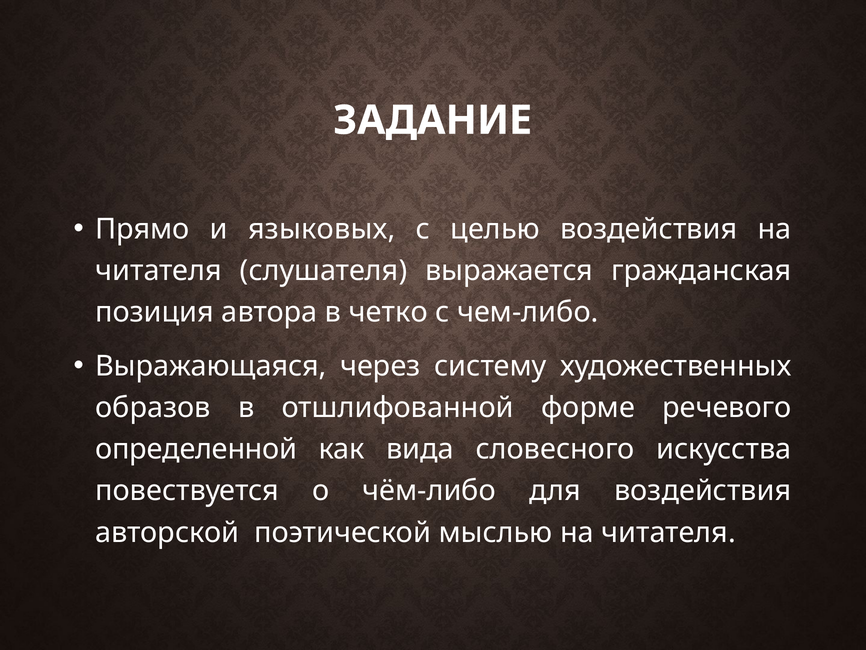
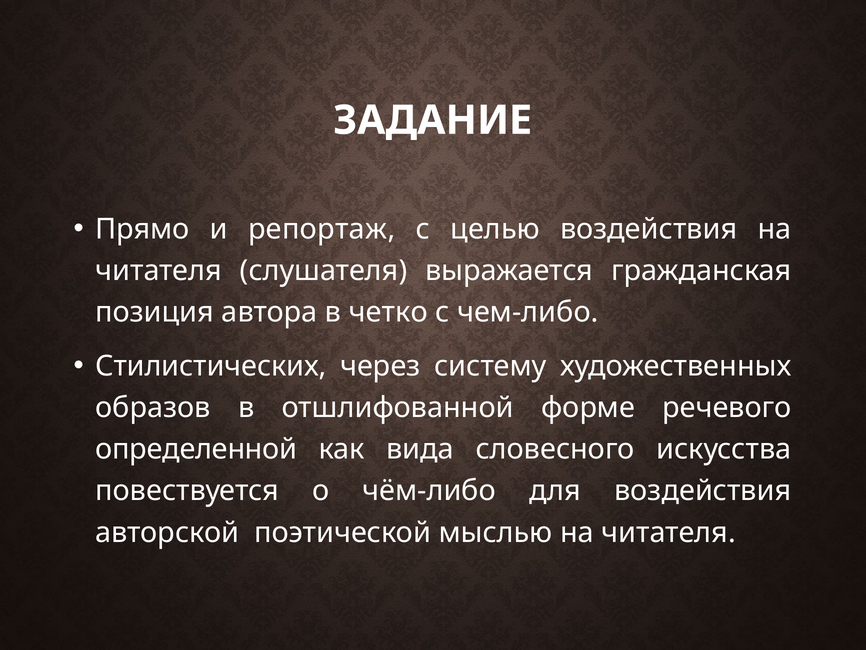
языковых: языковых -> репортаж (322, 229)
Выражающаяся: Выражающаяся -> Стилистических (211, 366)
